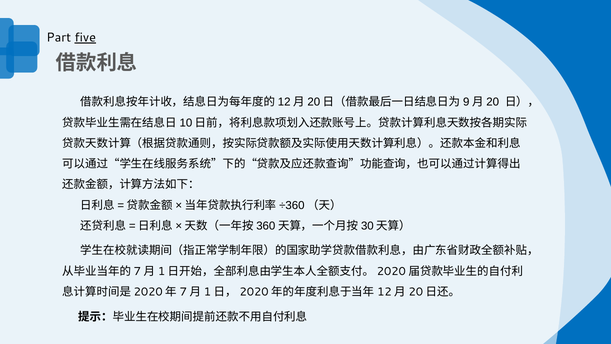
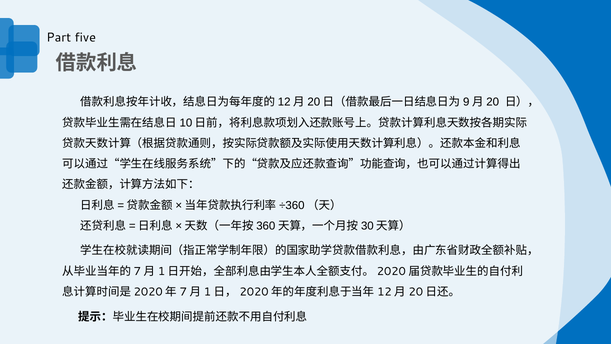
five underline: present -> none (85, 38)
